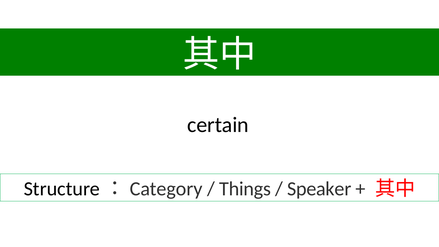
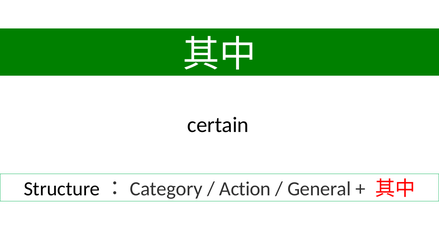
Things: Things -> Action (245, 189)
Speaker: Speaker -> General (319, 189)
